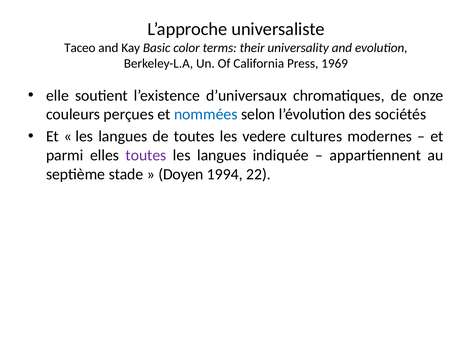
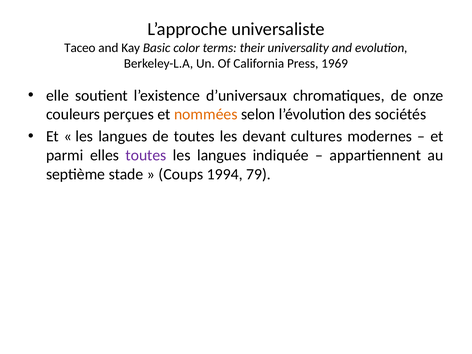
nommées colour: blue -> orange (206, 114)
vedere: vedere -> devant (264, 136)
Doyen: Doyen -> Coups (181, 174)
22: 22 -> 79 (259, 174)
